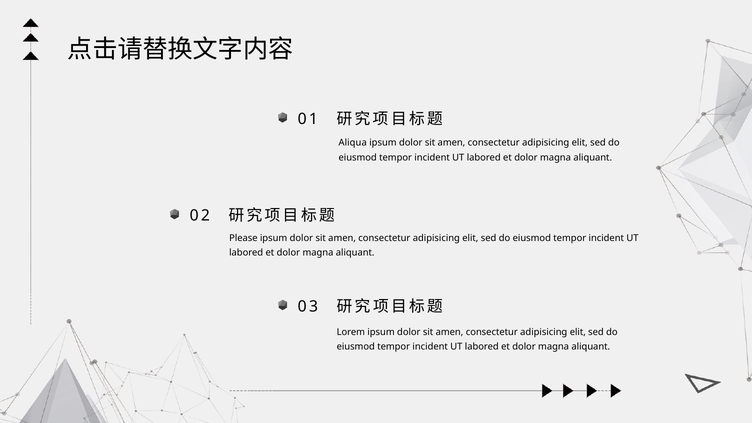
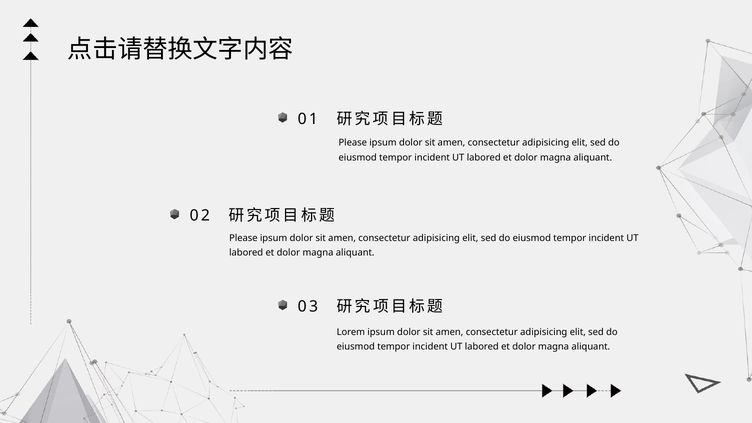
Aliqua: Aliqua -> Please (353, 143)
